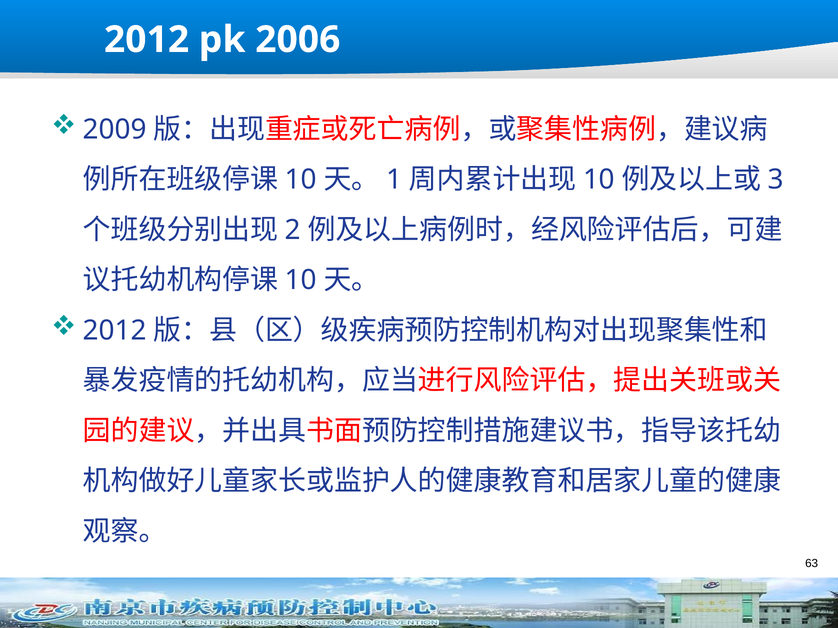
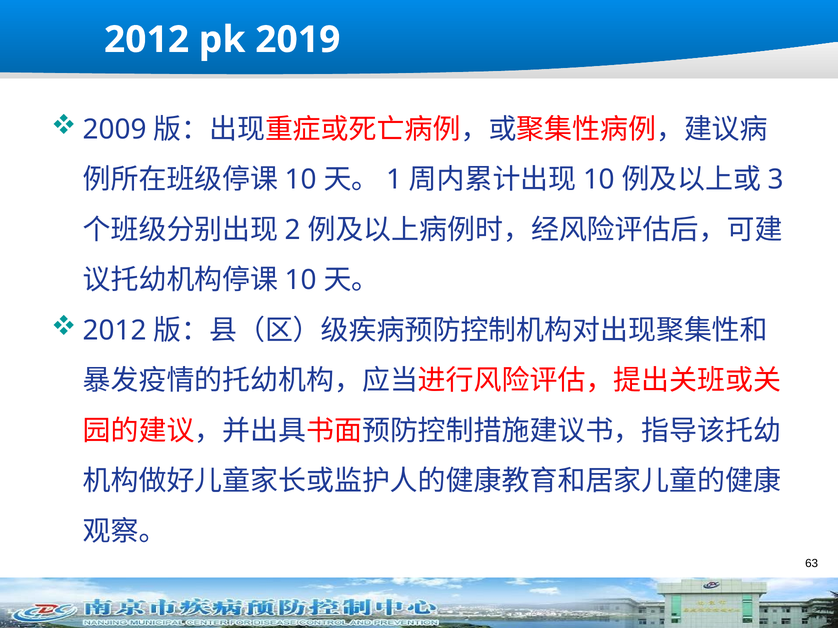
2006: 2006 -> 2019 (298, 40)
